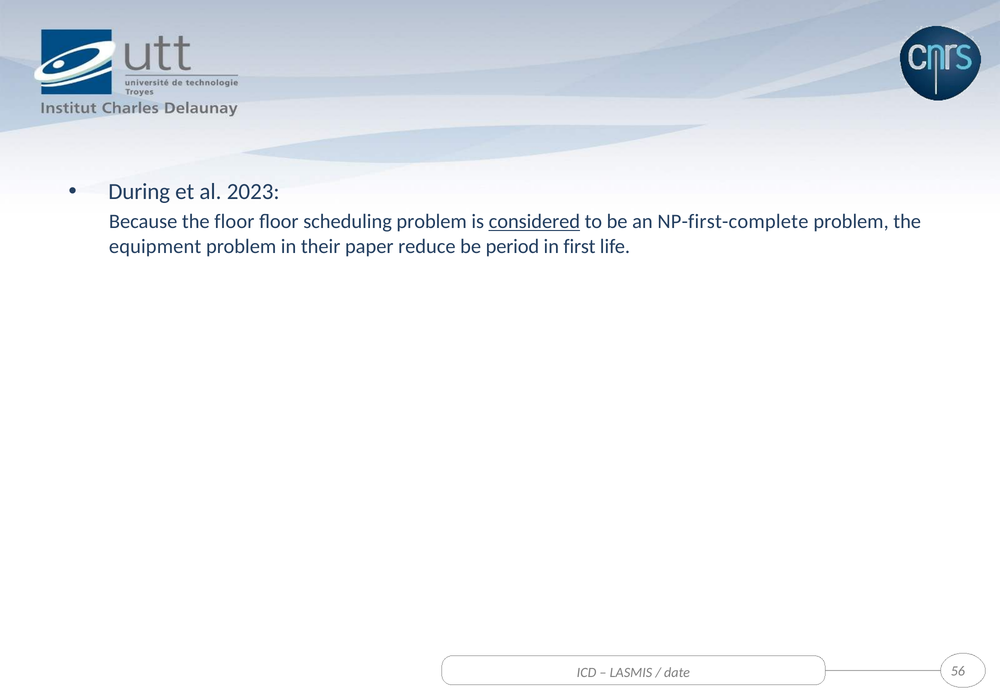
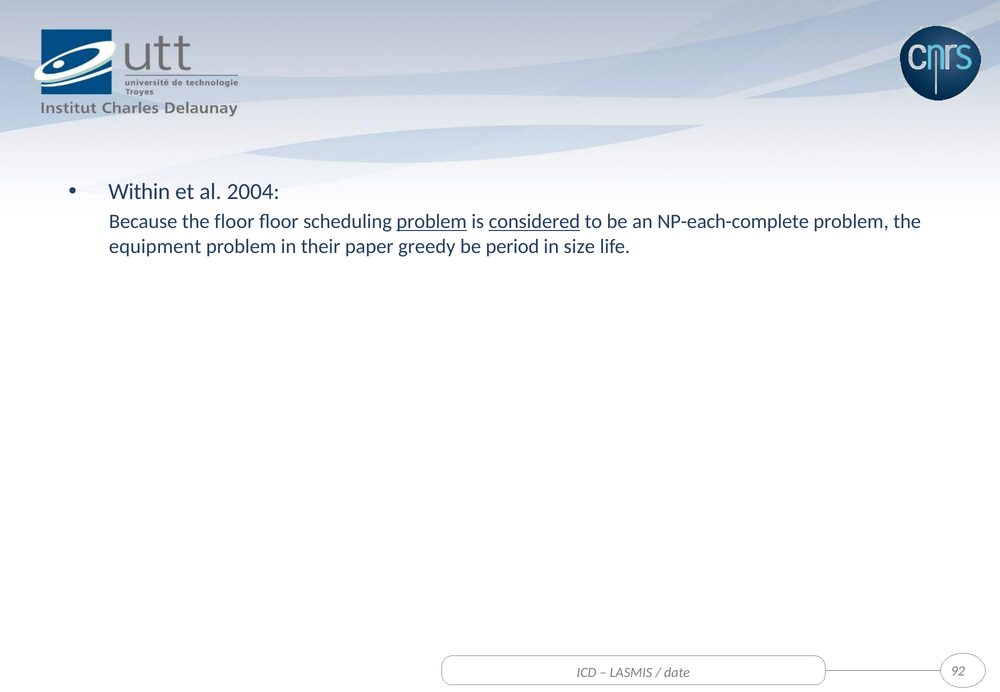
During: During -> Within (139, 192)
2023: 2023 -> 2004 (253, 192)
problem underline: none -> present (432, 222)
NP-first-complete: NP-first-complete -> NP-each-complete (733, 222)
reduce: reduce -> greedy (427, 246)
first: first -> size (579, 246)
56: 56 -> 92 (958, 671)
